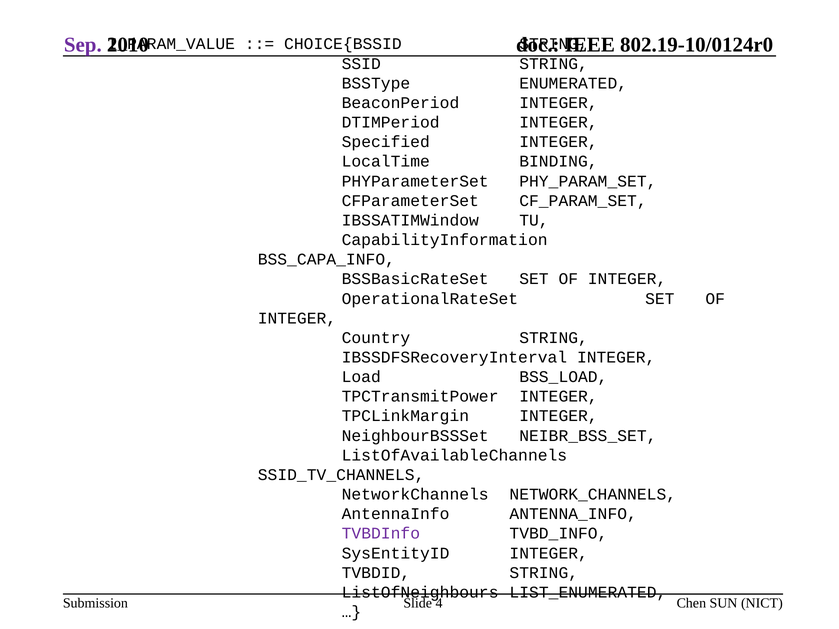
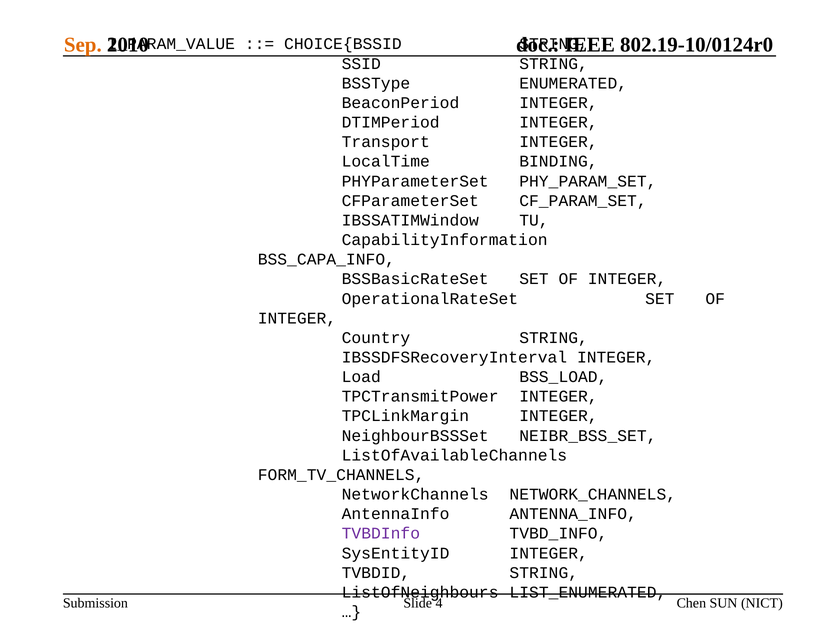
Sep colour: purple -> orange (83, 45)
Specified: Specified -> Transport (386, 142)
SSID_TV_CHANNELS: SSID_TV_CHANNELS -> FORM_TV_CHANNELS (341, 475)
